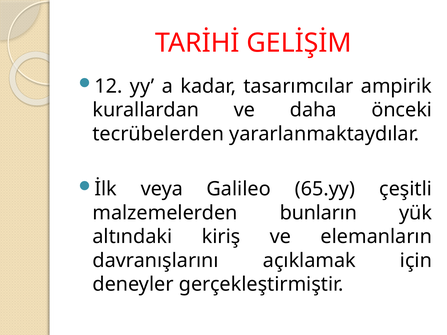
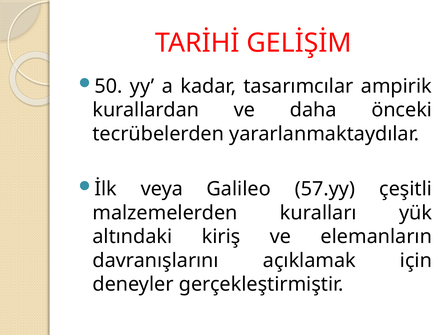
12: 12 -> 50 (108, 86)
65.yy: 65.yy -> 57.yy (325, 189)
bunların: bunların -> kuralları (318, 213)
